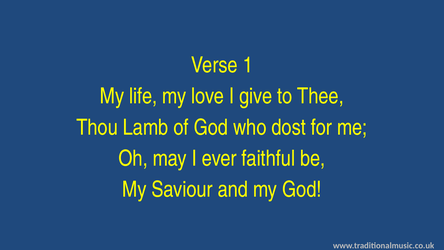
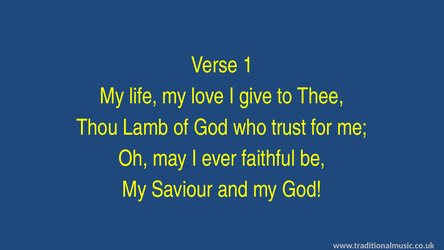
dost: dost -> trust (289, 127)
